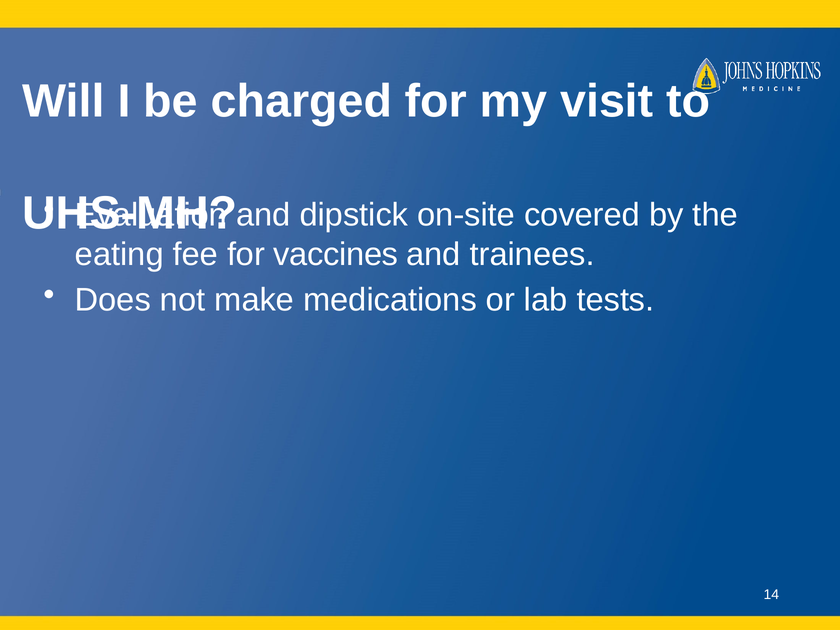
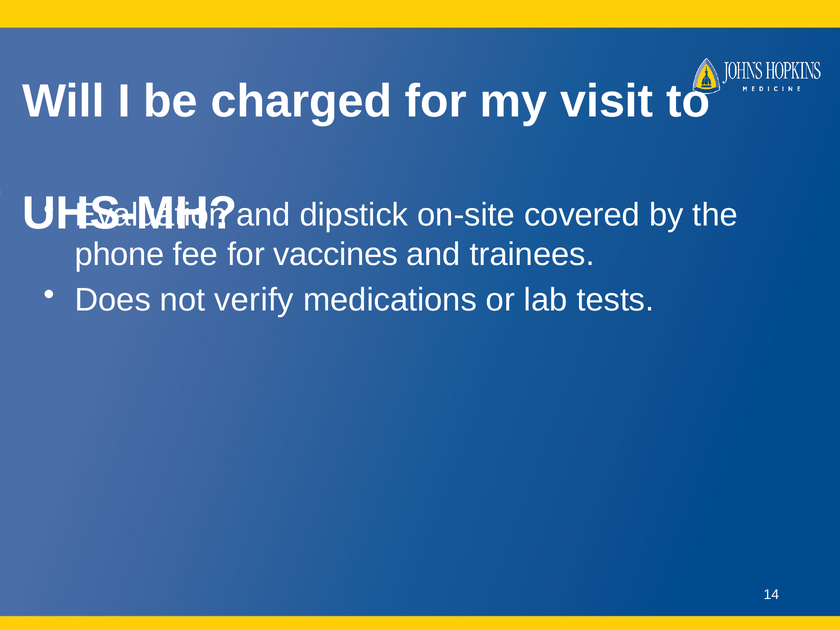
eating: eating -> phone (119, 254)
make: make -> verify (254, 300)
